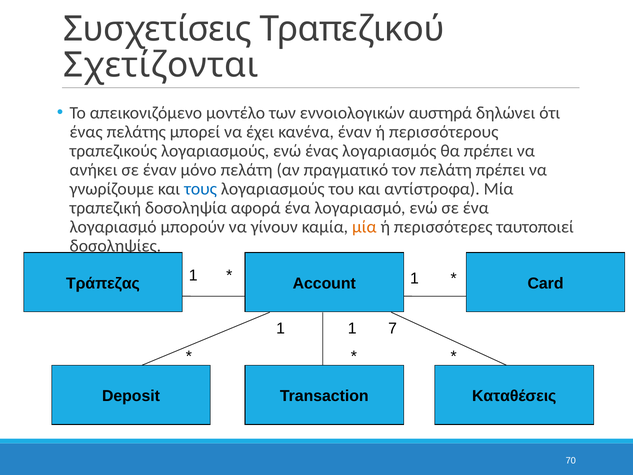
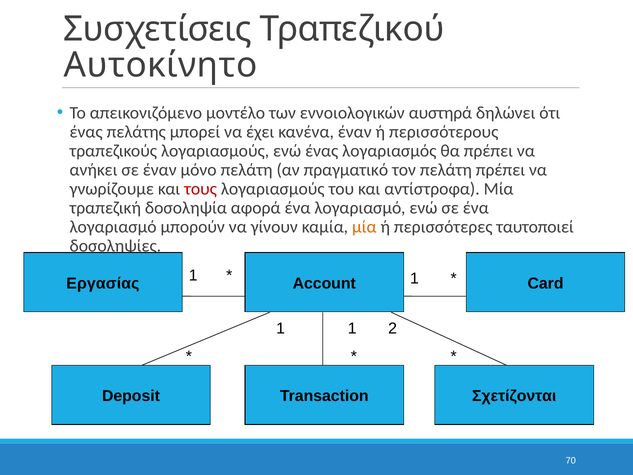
Σχετίζονται: Σχετίζονται -> Αυτοκίνητο (161, 65)
τους colour: blue -> red (201, 189)
Τράπεζας: Τράπεζας -> Εργασίας (103, 283)
7: 7 -> 2 (393, 328)
Καταθέσεις: Καταθέσεις -> Σχετίζονται (514, 396)
